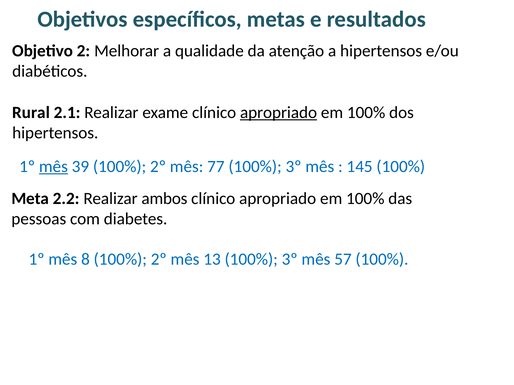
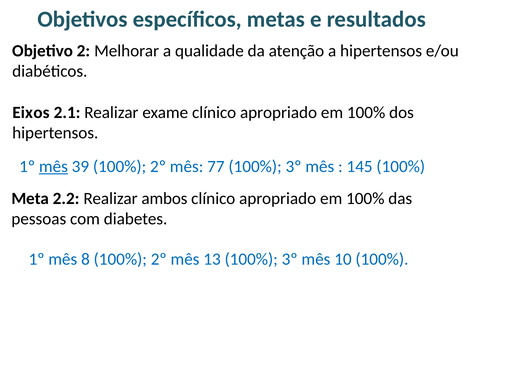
Rural: Rural -> Eixos (31, 113)
apropriado underline: present -> none (279, 113)
57: 57 -> 10 (343, 259)
